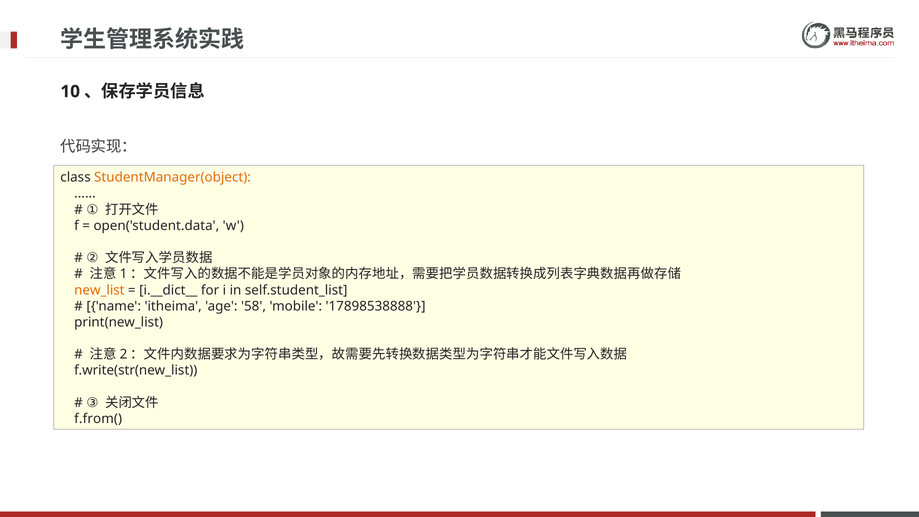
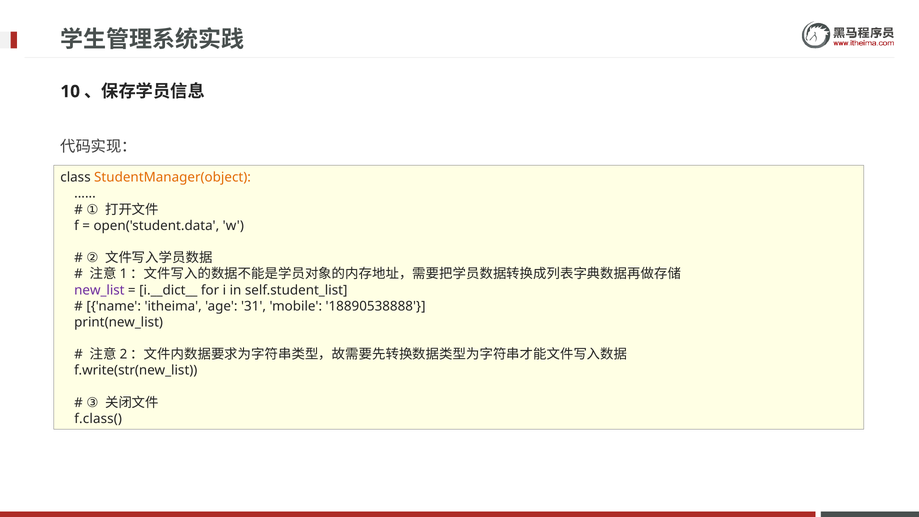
new_list colour: orange -> purple (99, 290)
58: 58 -> 31 (254, 306)
17898538888: 17898538888 -> 18890538888 (376, 306)
f.from(: f.from( -> f.class( (98, 419)
